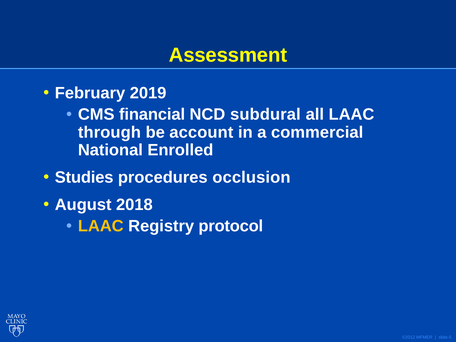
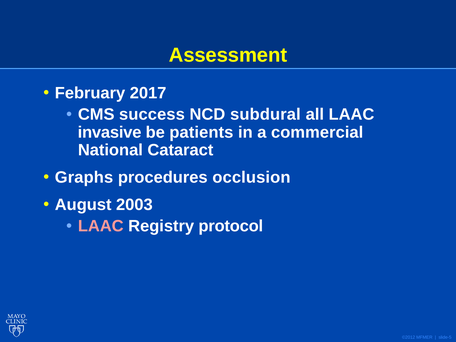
2019: 2019 -> 2017 (148, 93)
financial: financial -> success (152, 115)
through: through -> invasive (110, 132)
account: account -> patients (201, 132)
Enrolled: Enrolled -> Cataract (180, 150)
Studies: Studies -> Graphs (84, 177)
2018: 2018 -> 2003 (134, 205)
LAAC colour: yellow -> pink (101, 226)
